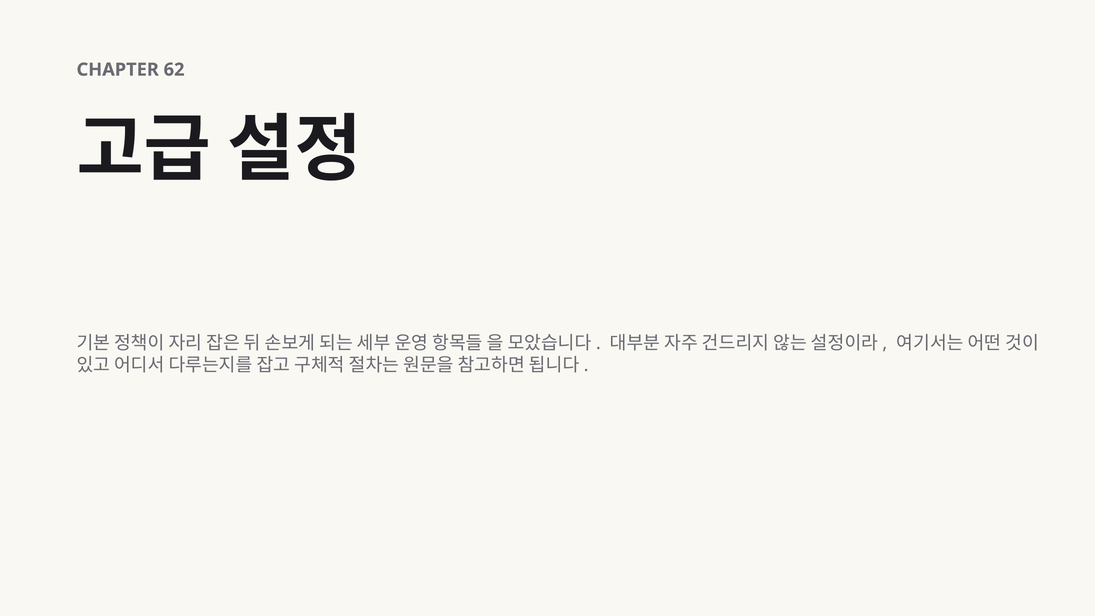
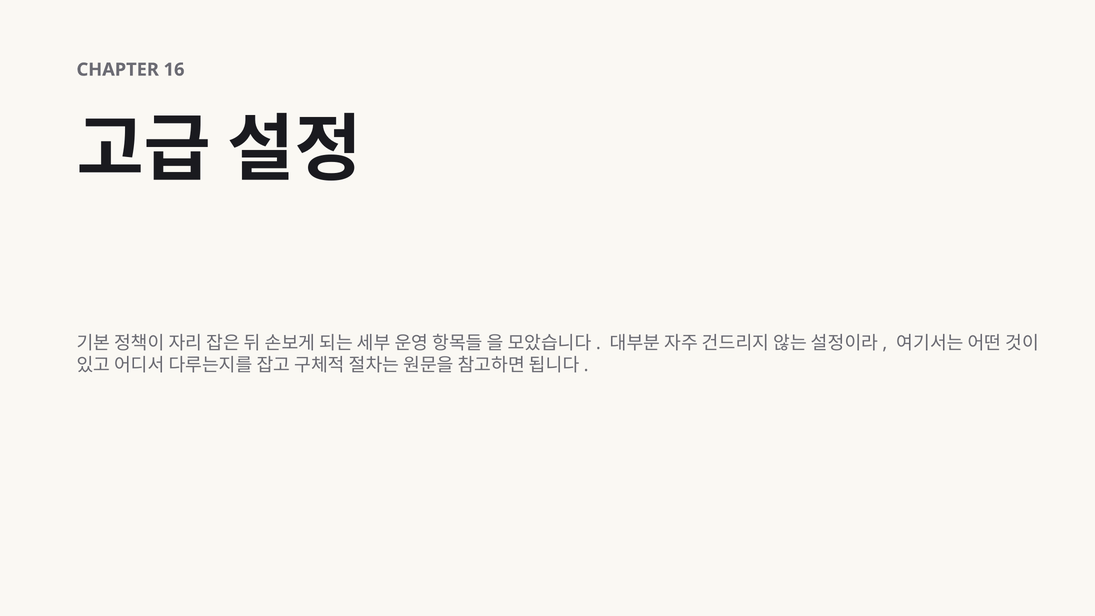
62: 62 -> 16 (174, 70)
